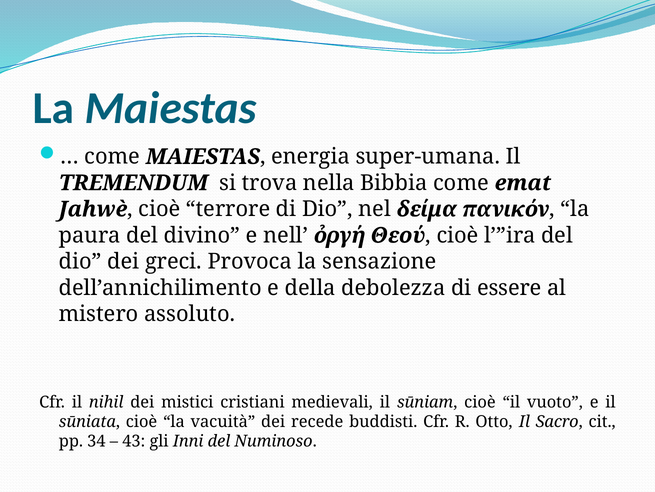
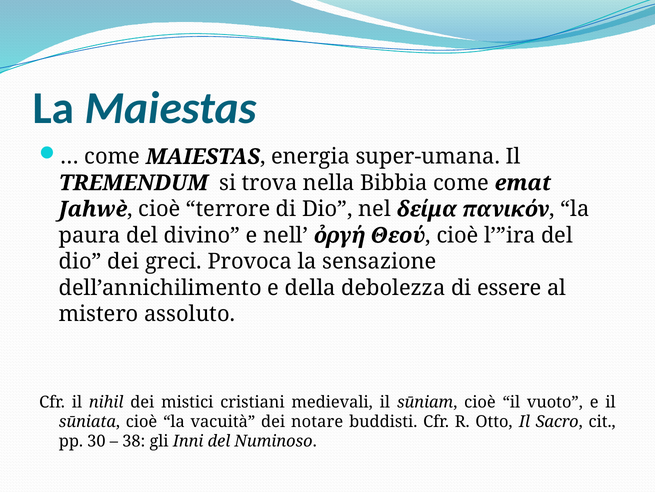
recede: recede -> notare (317, 421)
34: 34 -> 30 (96, 441)
43: 43 -> 38 (134, 441)
